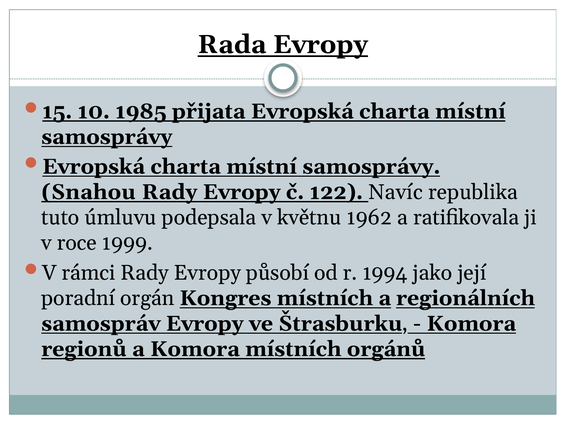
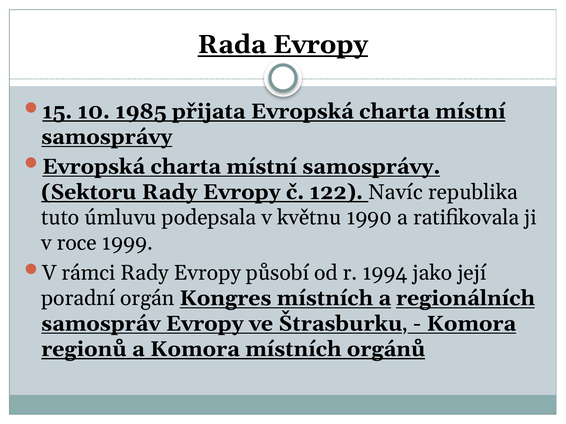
Snahou: Snahou -> Sektoru (89, 192)
1962: 1962 -> 1990 (369, 218)
